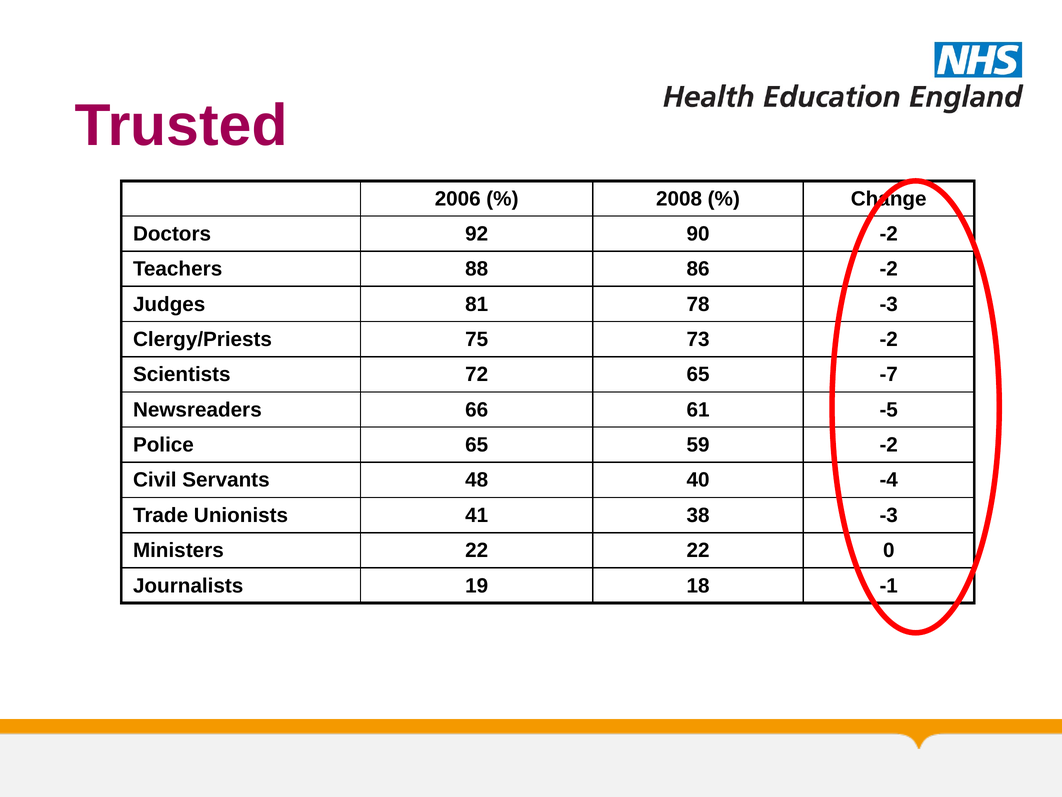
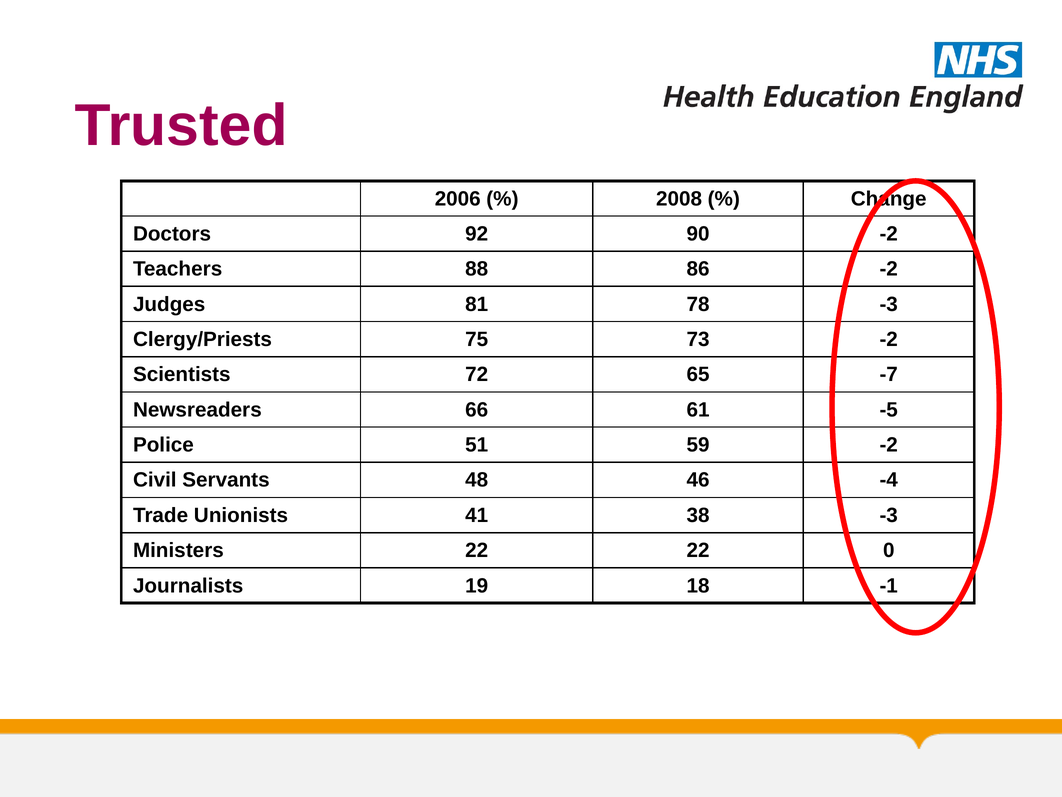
Police 65: 65 -> 51 (477, 445)
40: 40 -> 46 (698, 480)
